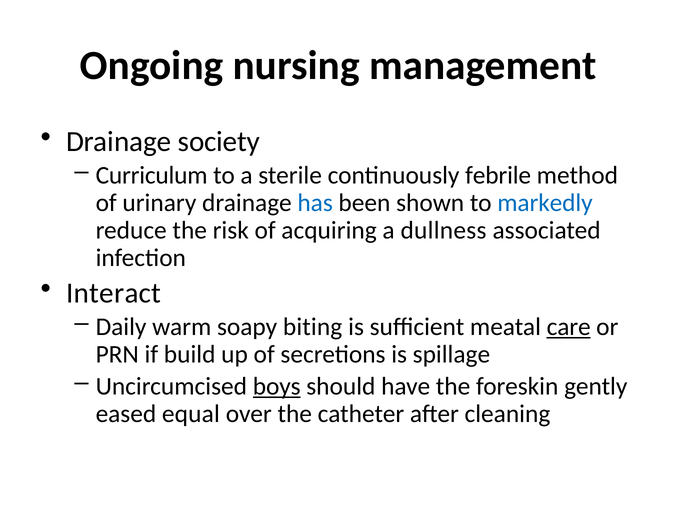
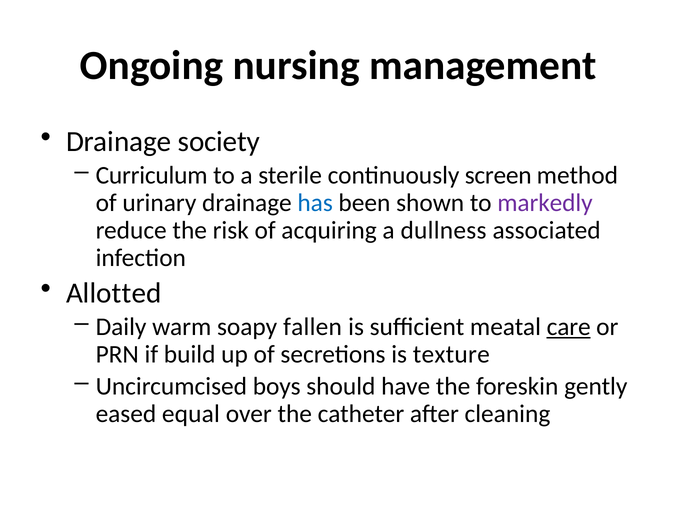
febrile: febrile -> screen (498, 175)
markedly colour: blue -> purple (545, 203)
Interact: Interact -> Allotted (114, 293)
biting: biting -> fallen (313, 327)
spillage: spillage -> texture (451, 354)
boys underline: present -> none (277, 386)
